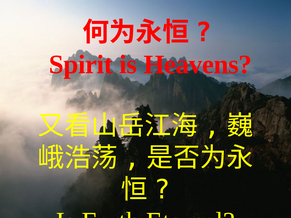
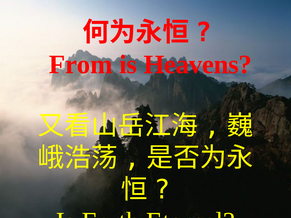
Spirit: Spirit -> From (81, 65)
